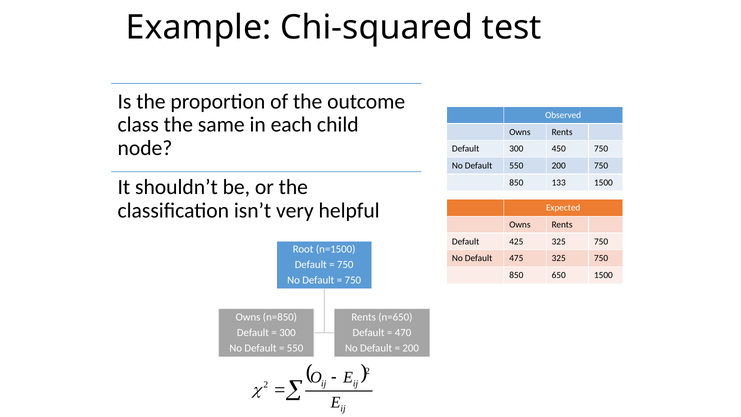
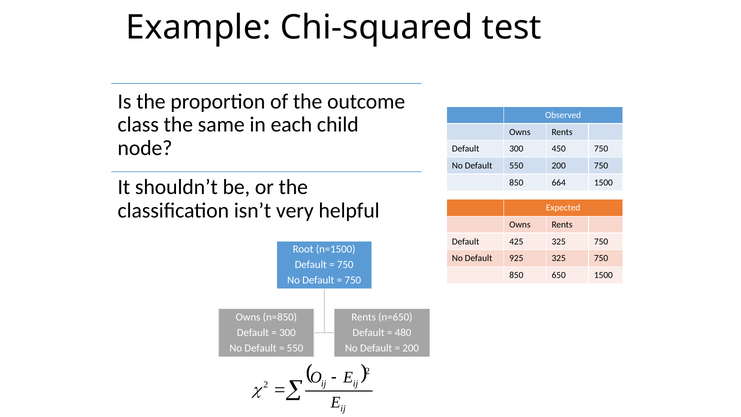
133: 133 -> 664 (559, 183)
475: 475 -> 925 (516, 258)
470: 470 -> 480 (403, 333)
